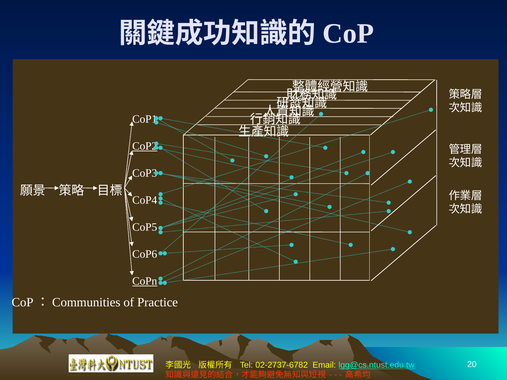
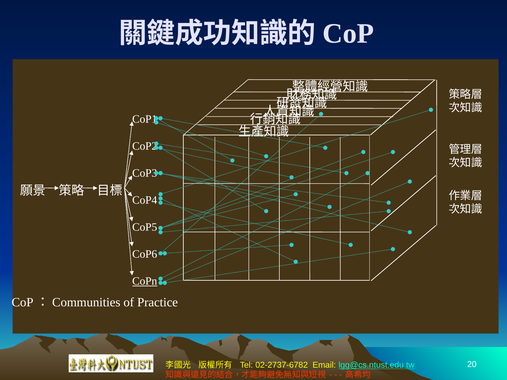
CoP2 underline: present -> none (145, 146)
